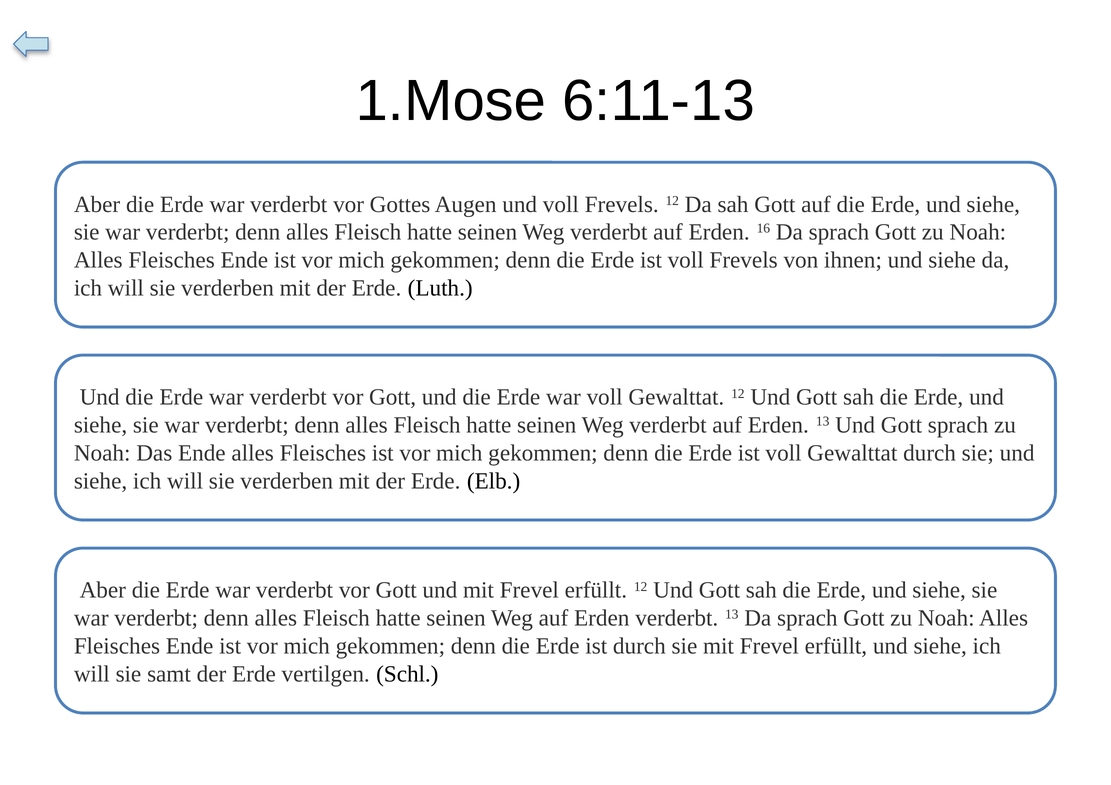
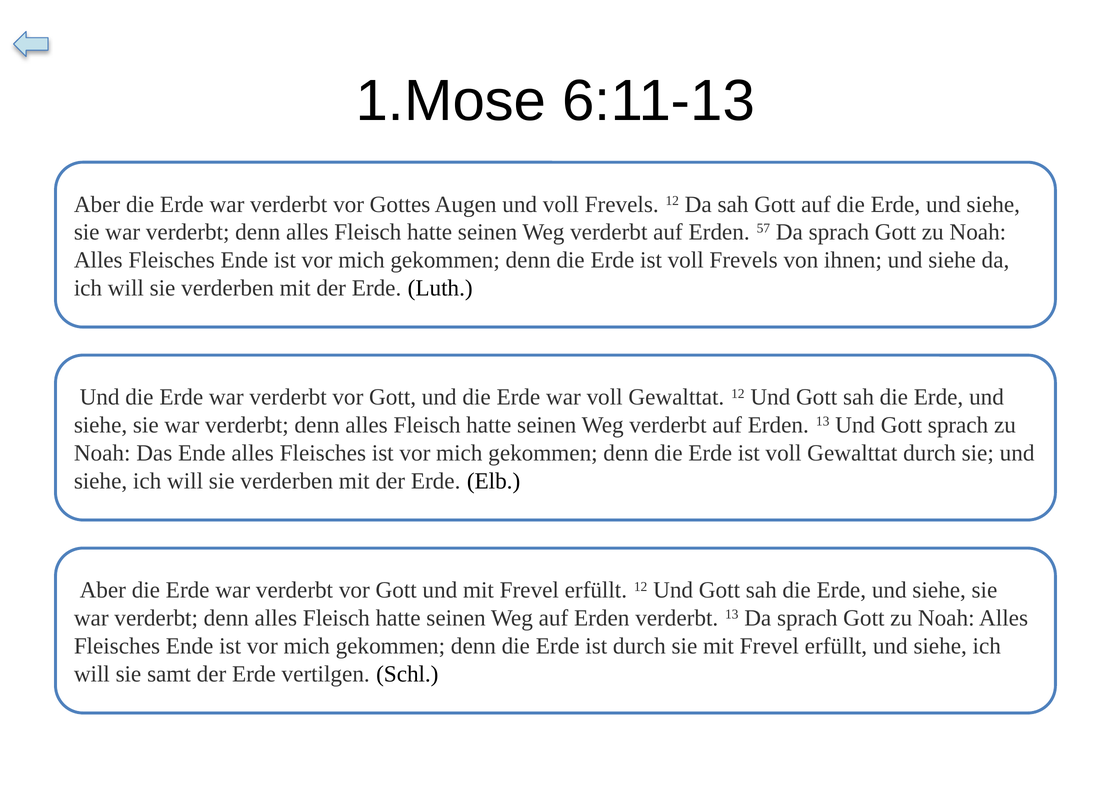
16: 16 -> 57 (763, 229)
